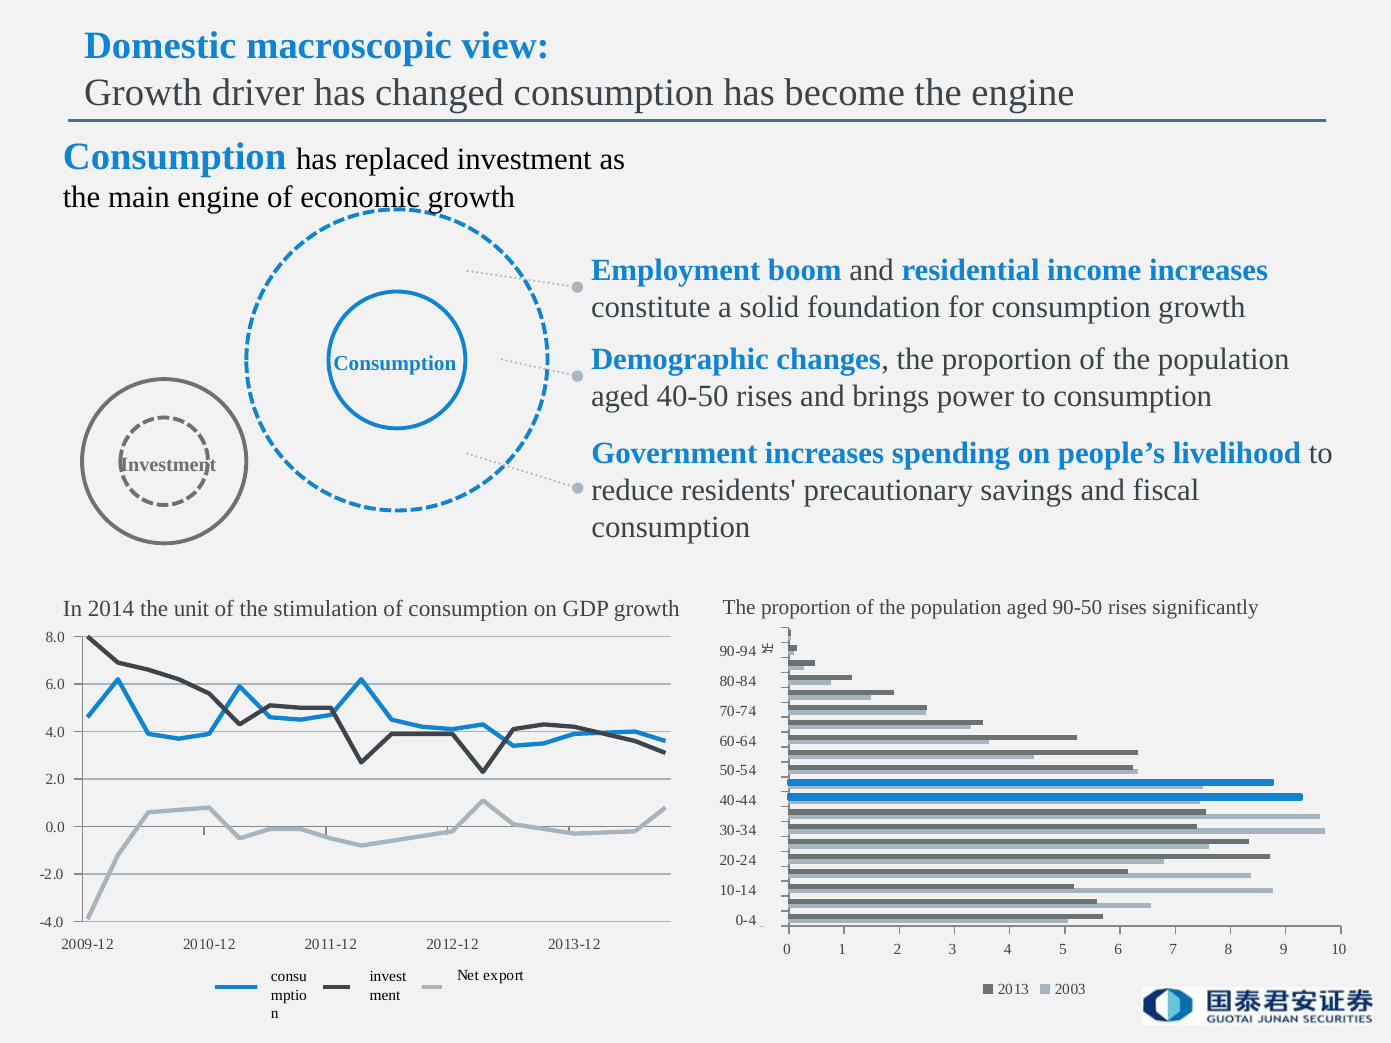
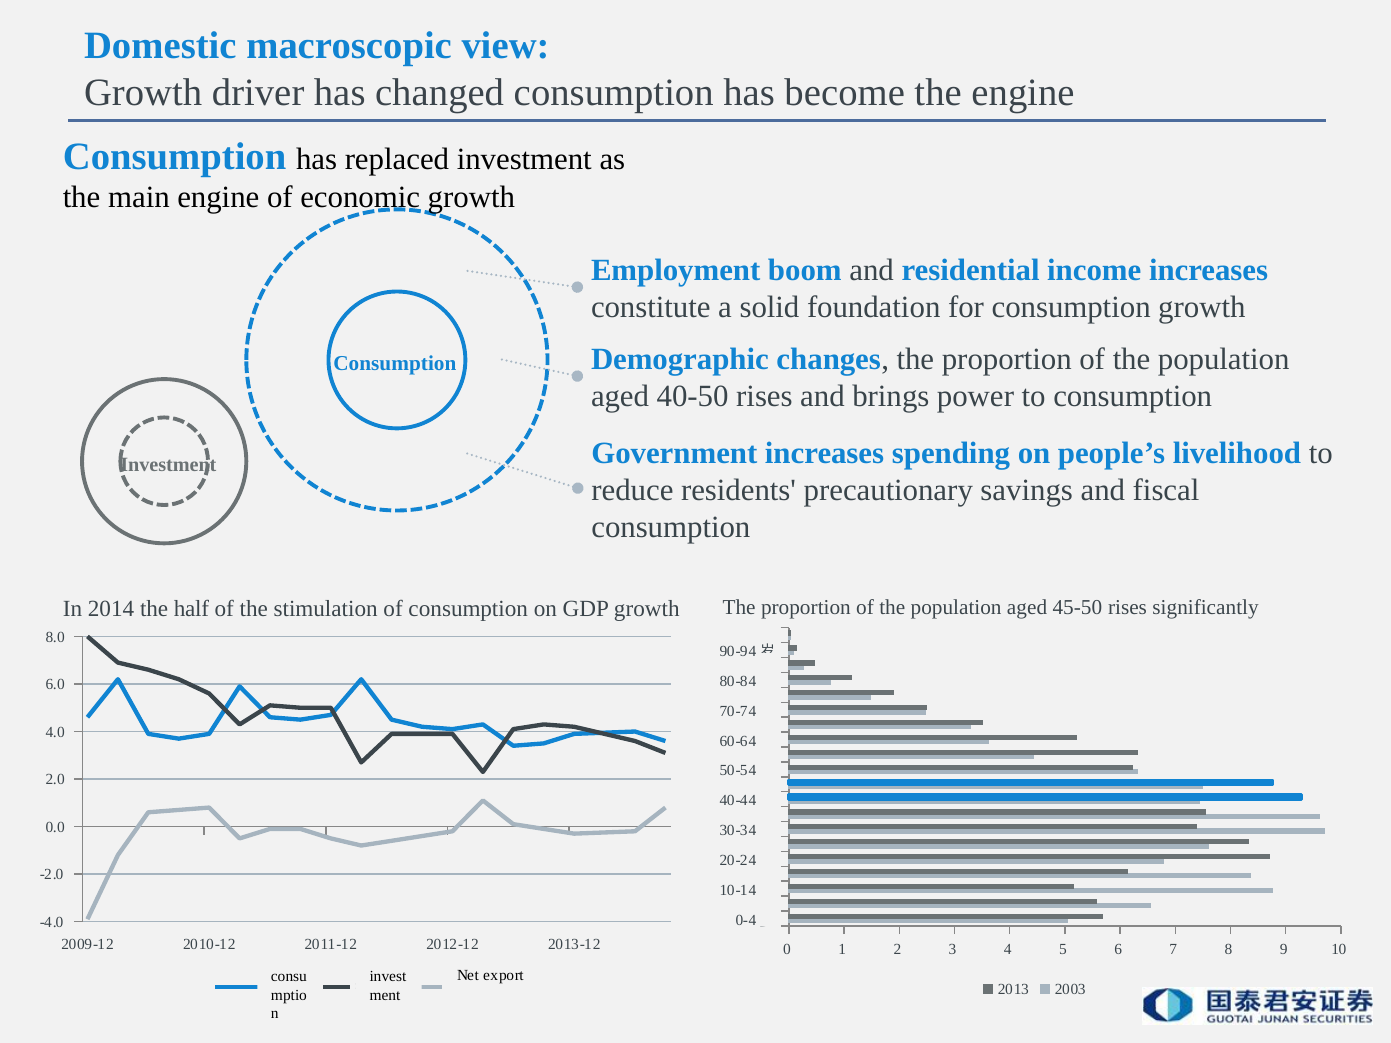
90-50: 90-50 -> 45-50 (1077, 607)
unit: unit -> half (191, 609)
